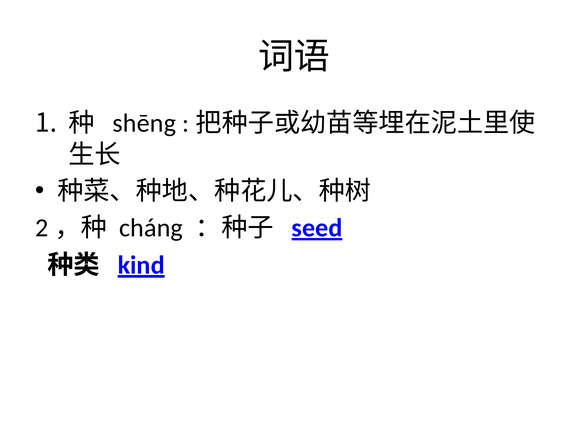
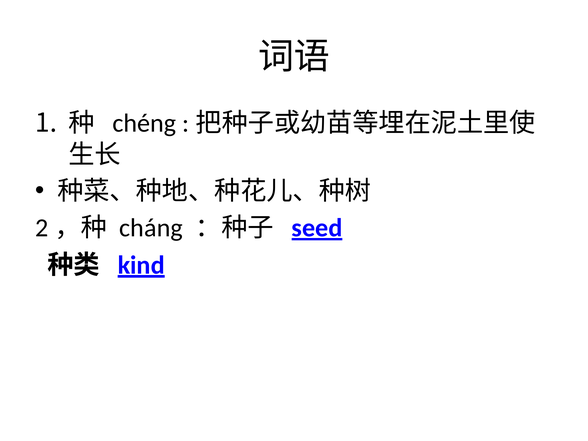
shēng: shēng -> chéng (144, 123)
